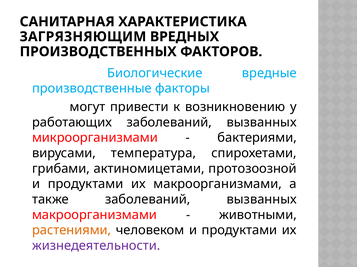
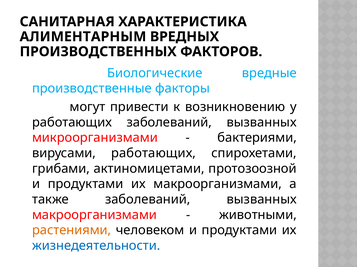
ЗАГРЯЗНЯЮЩИМ: ЗАГРЯЗНЯЮЩИМ -> АЛИМЕНТАРНЫМ (83, 37)
вирусами температура: температура -> работающих (154, 154)
жизнедеятельности colour: purple -> blue (96, 246)
